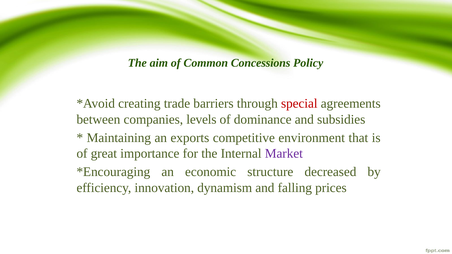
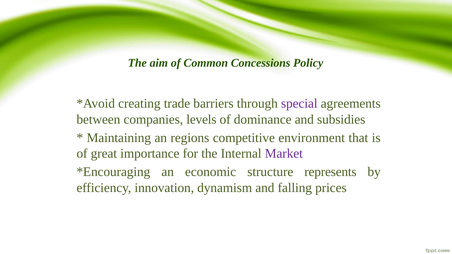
special colour: red -> purple (299, 104)
exports: exports -> regions (190, 138)
decreased: decreased -> represents (331, 172)
